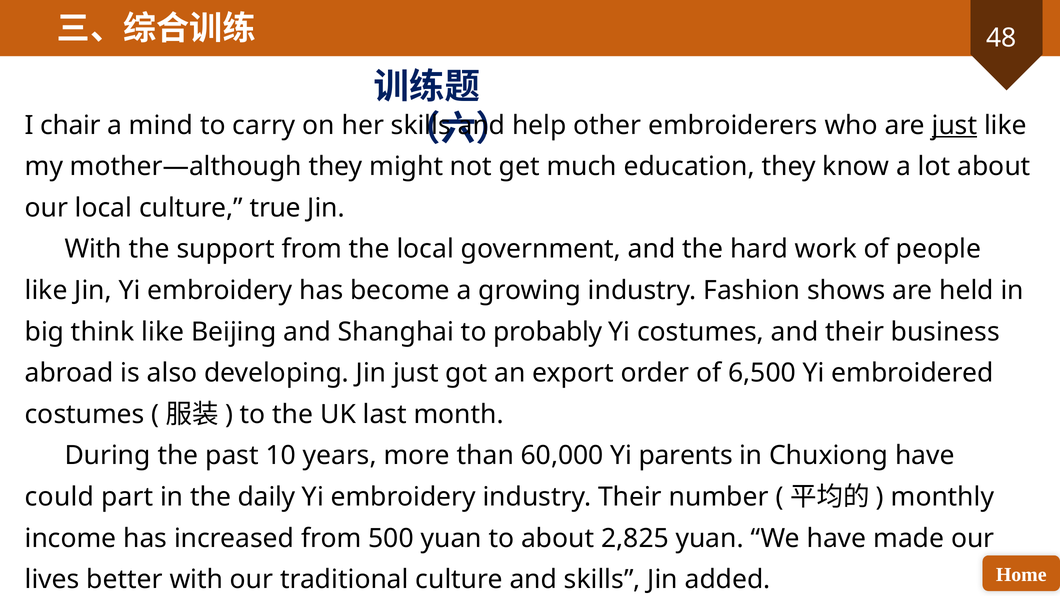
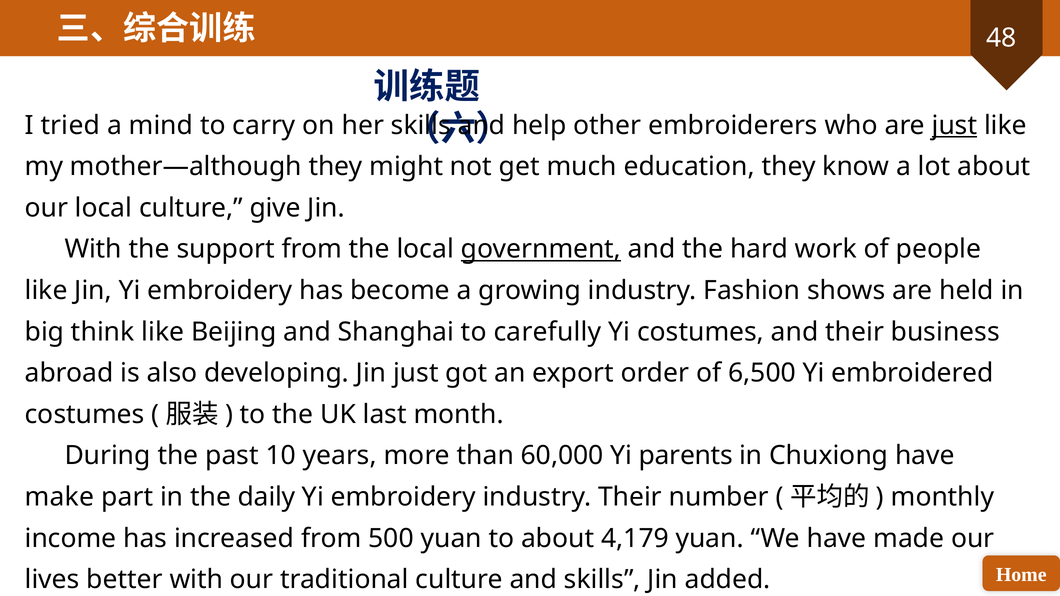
chair: chair -> tried (70, 125)
true: true -> give (275, 208)
government underline: none -> present (541, 249)
probably: probably -> carefully (547, 332)
could: could -> make (60, 497)
2,825: 2,825 -> 4,179 (635, 539)
